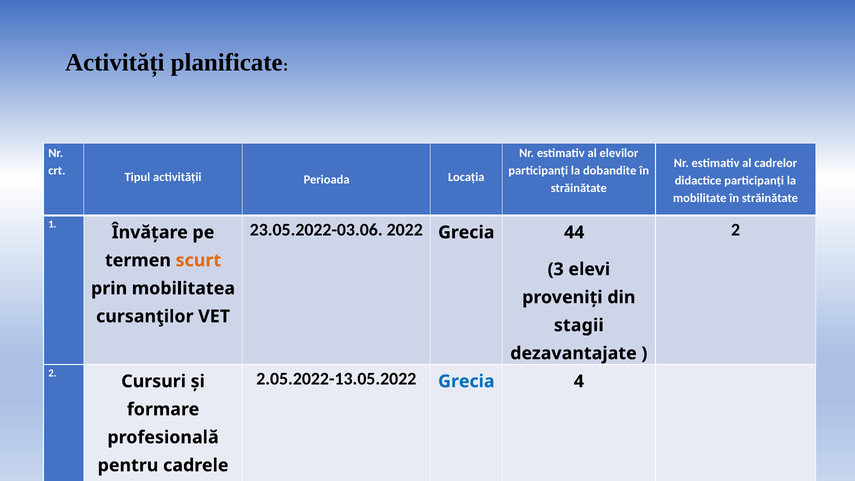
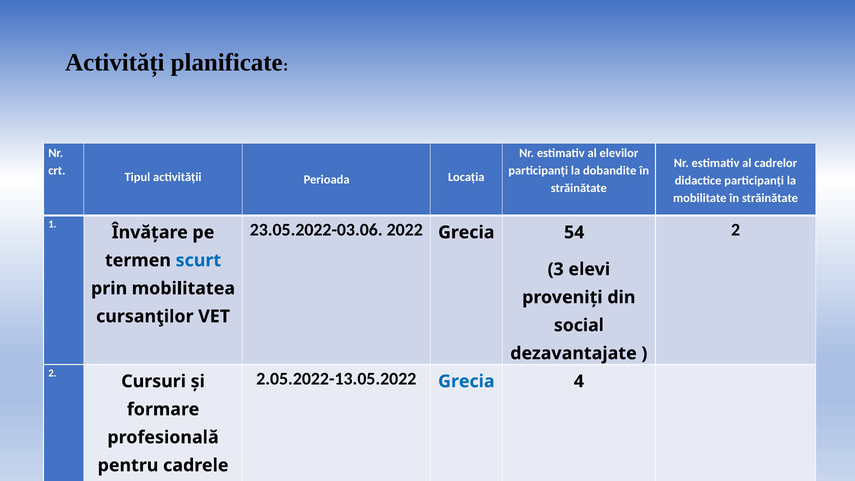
44: 44 -> 54 (574, 232)
scurt colour: orange -> blue (198, 260)
stagii: stagii -> social (579, 325)
